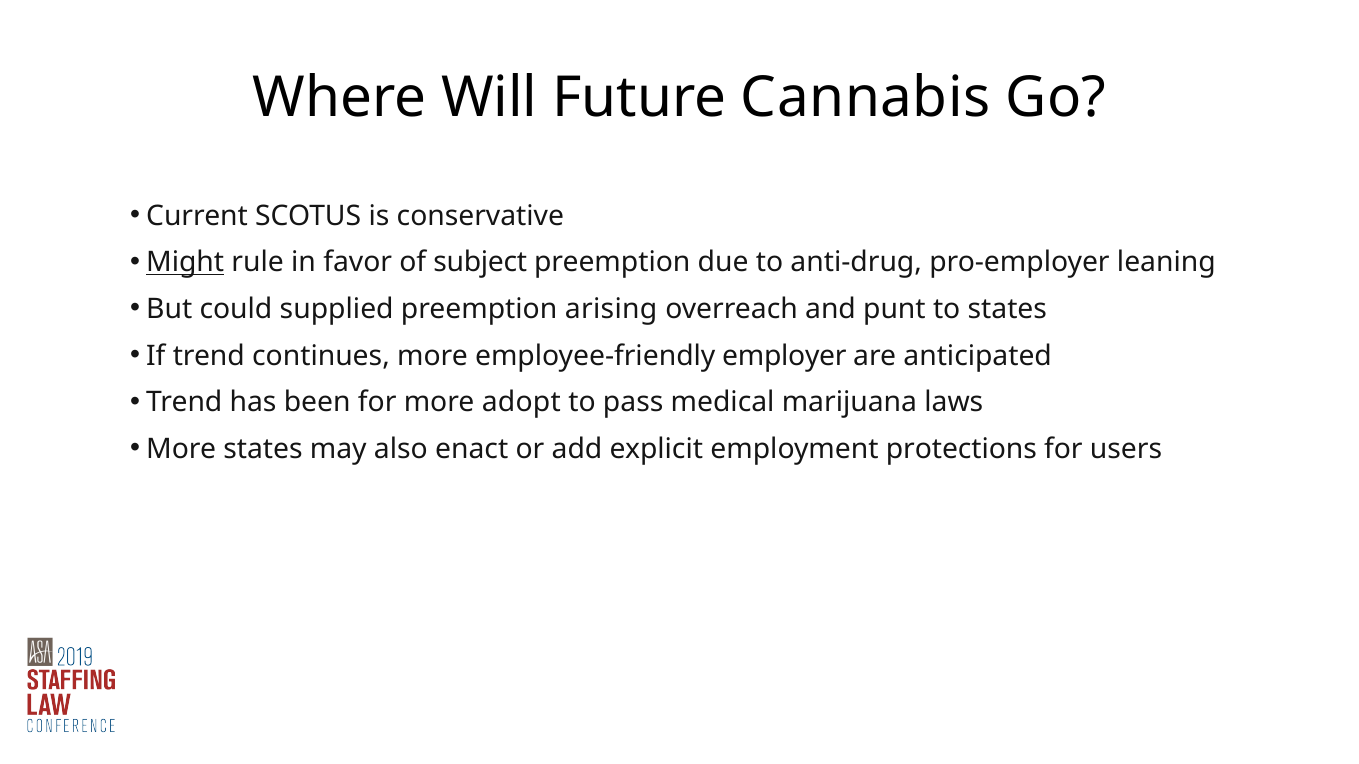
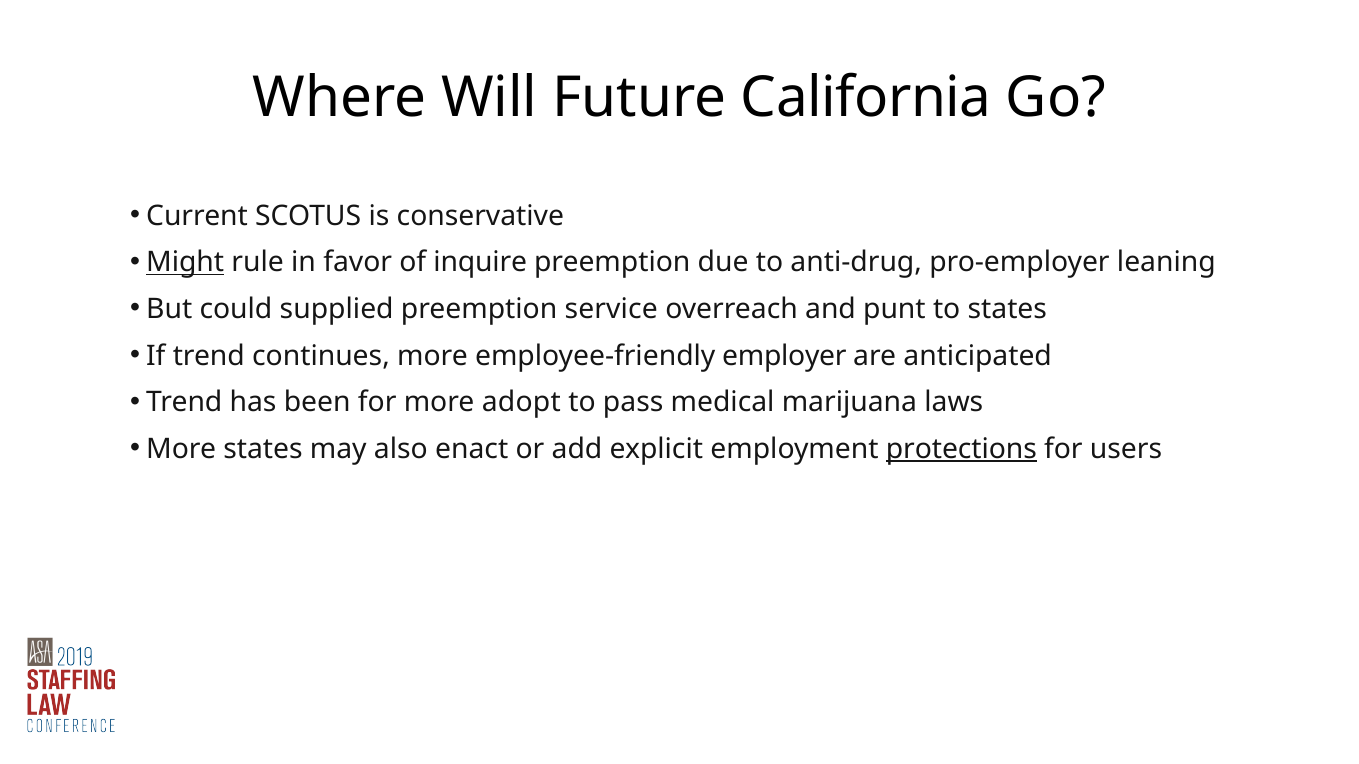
Cannabis: Cannabis -> California (866, 97)
subject: subject -> inquire (480, 263)
arising: arising -> service (611, 309)
protections underline: none -> present (961, 449)
